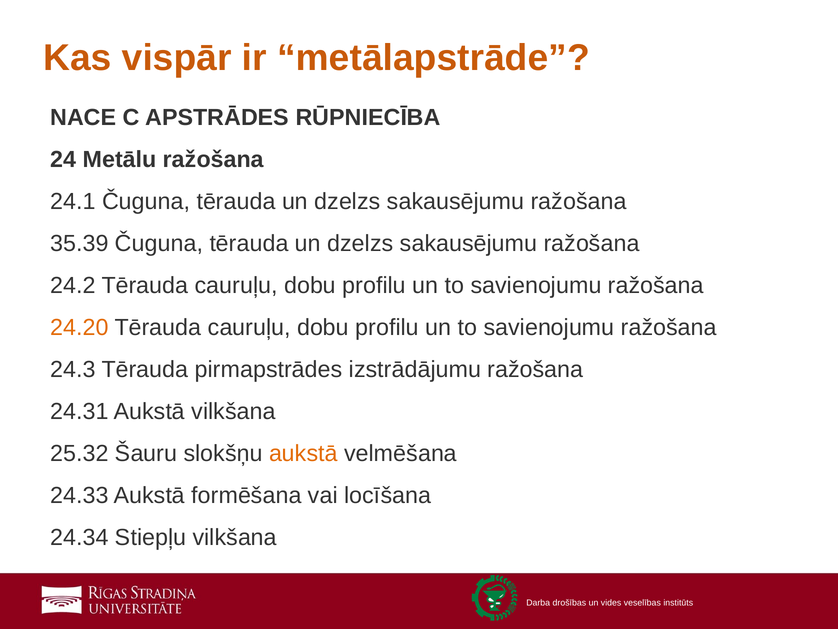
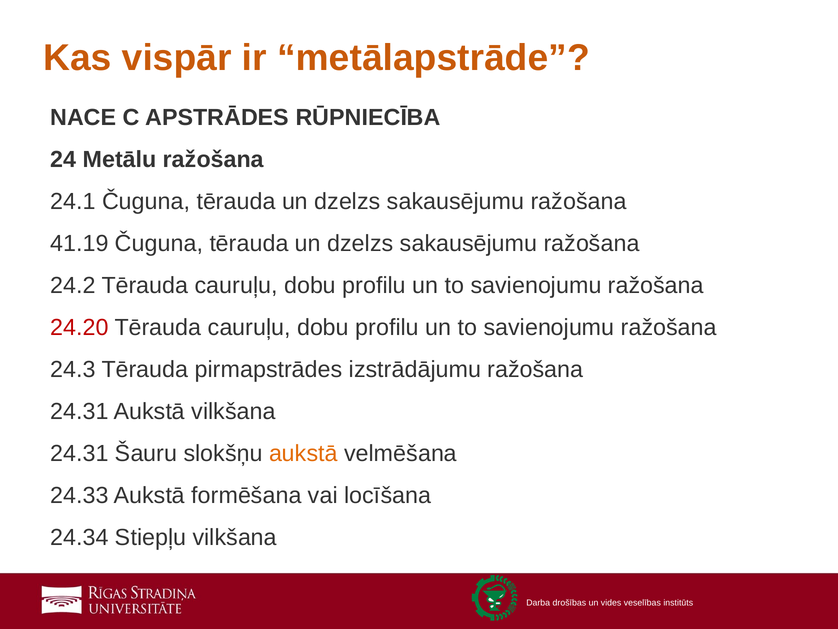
35.39: 35.39 -> 41.19 (79, 243)
24.20 colour: orange -> red (79, 327)
25.32: 25.32 -> 24.31 (79, 453)
